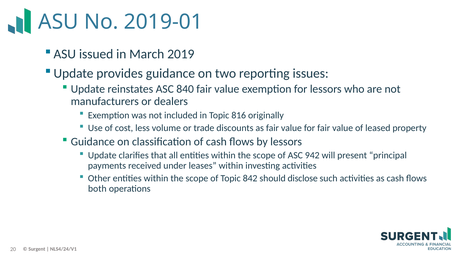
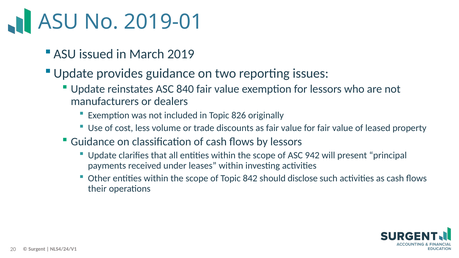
816: 816 -> 826 (239, 115)
both: both -> their (97, 189)
